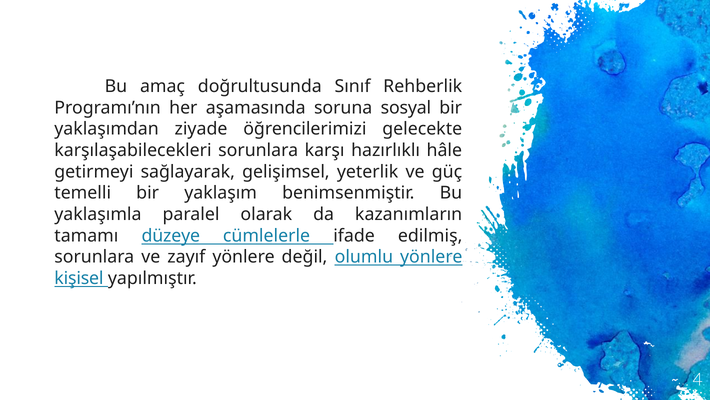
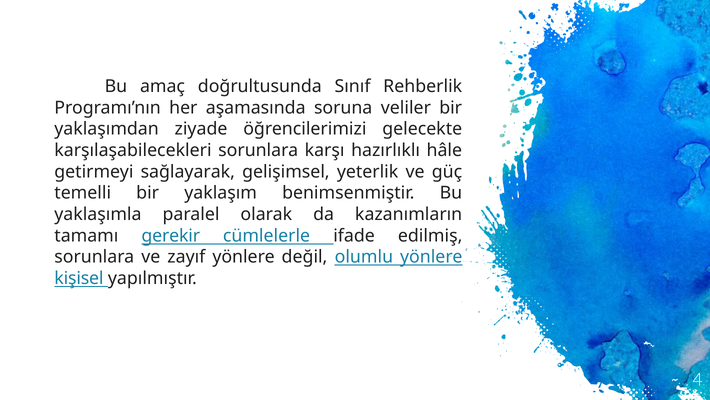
sosyal: sosyal -> veliler (406, 108)
düzeye: düzeye -> gerekir (171, 235)
